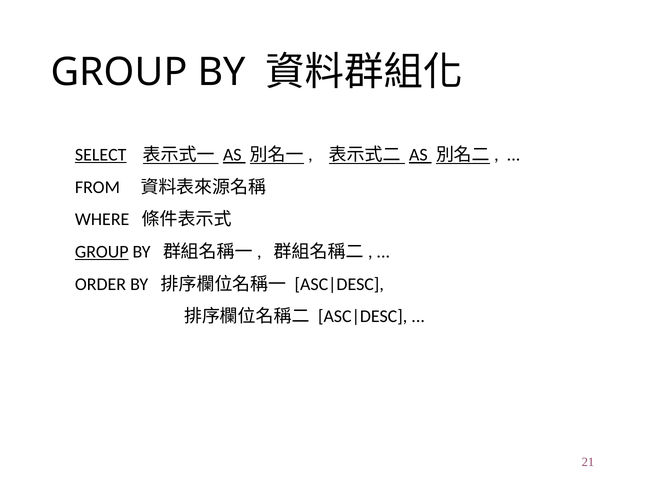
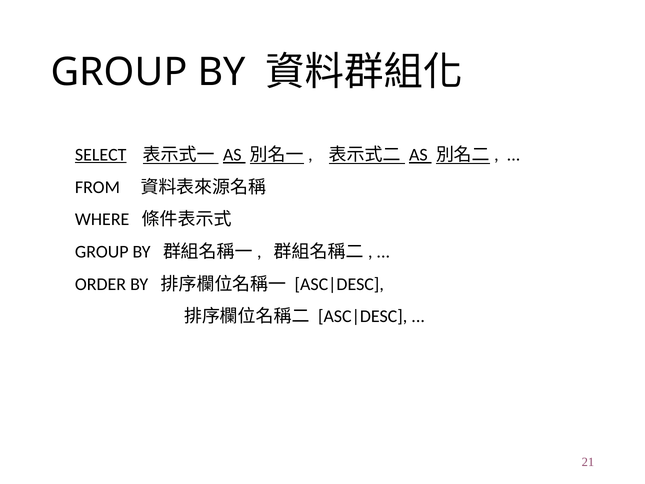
GROUP underline: present -> none (102, 252)
